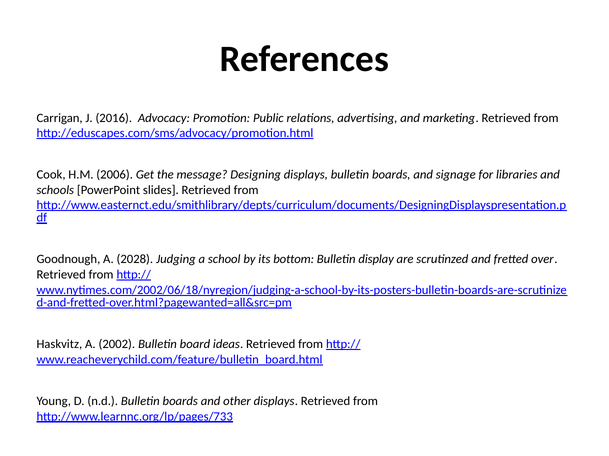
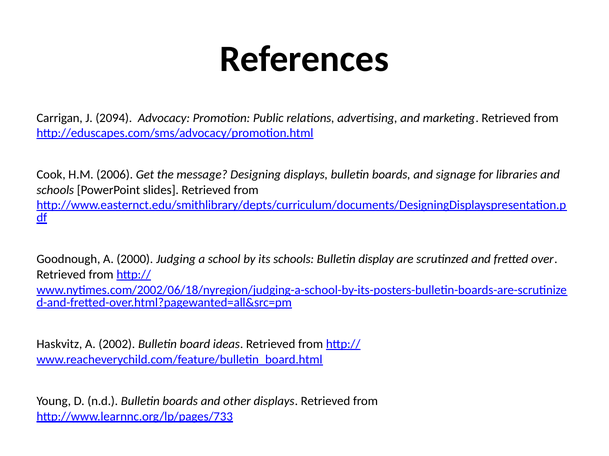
2016: 2016 -> 2094 (114, 118)
2028: 2028 -> 2000 (135, 260)
its bottom: bottom -> schools (294, 260)
